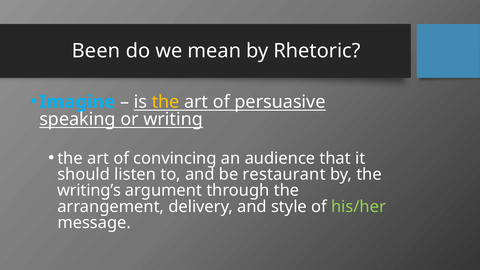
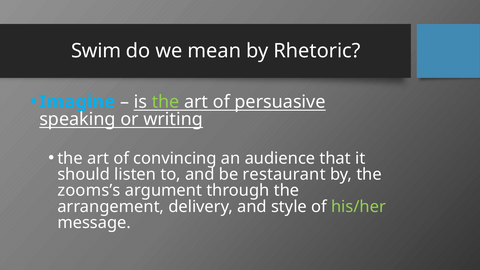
Been: Been -> Swim (96, 51)
the colour: yellow -> light green (166, 102)
writing’s: writing’s -> zooms’s (89, 191)
